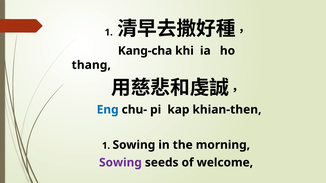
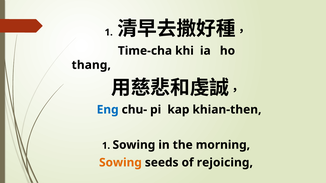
Kang-cha: Kang-cha -> Time-cha (145, 51)
Sowing colour: purple -> orange (120, 163)
welcome: welcome -> rejoicing (225, 163)
